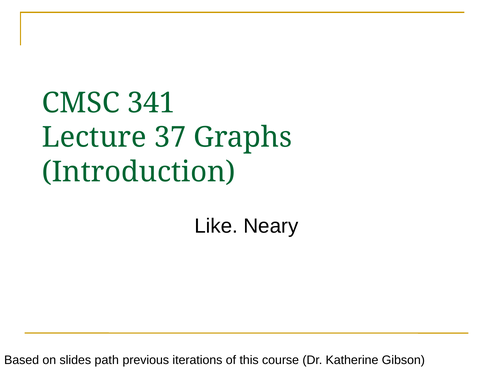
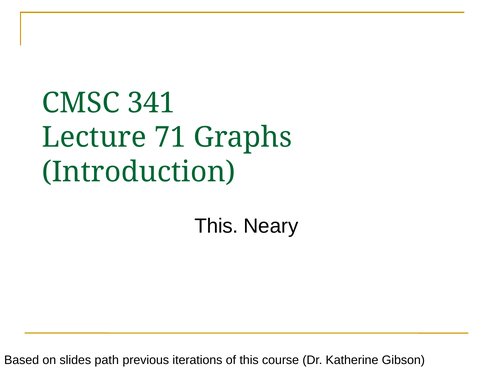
37: 37 -> 71 (170, 137)
Like: Like -> This (216, 226)
